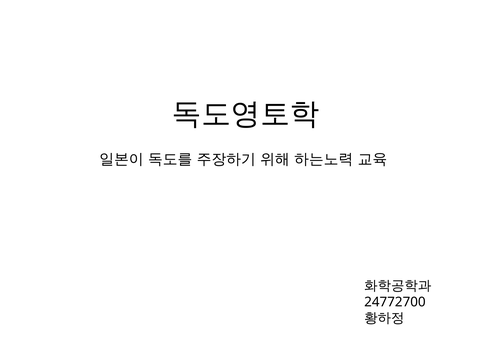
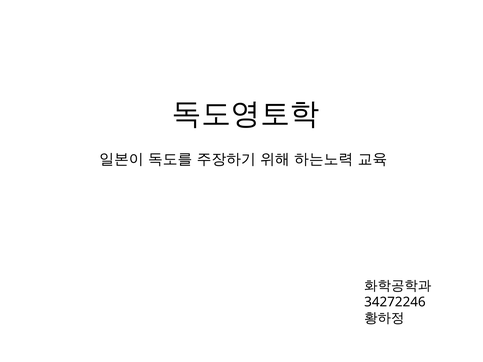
24772700: 24772700 -> 34272246 (395, 302)
